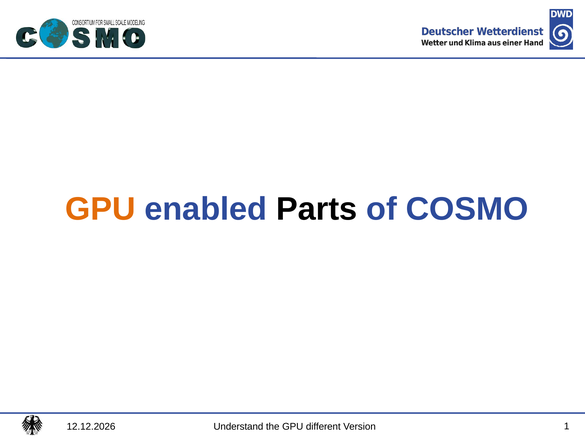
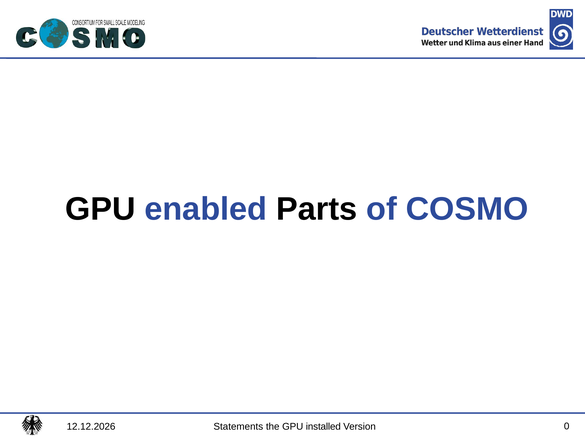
GPU colour: orange -> black (100, 209)
Understand: Understand -> Statements (238, 426)
different: different -> installed (323, 426)
1: 1 -> 0 (567, 426)
